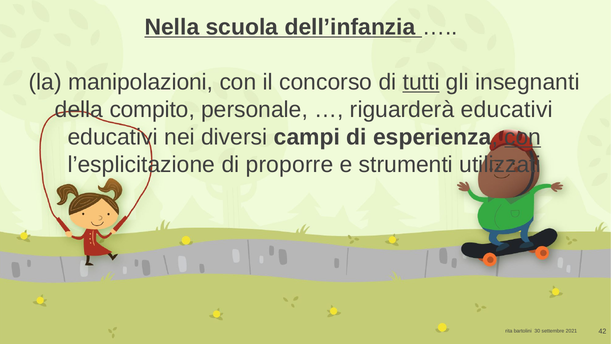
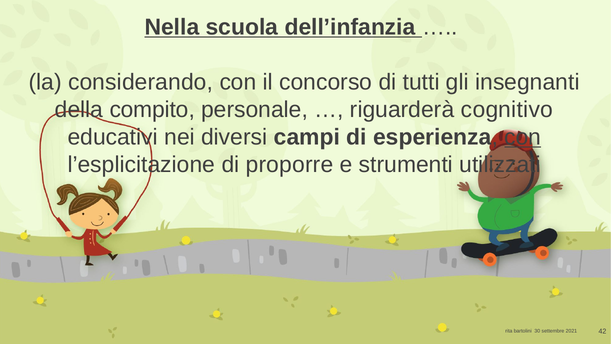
manipolazioni: manipolazioni -> considerando (141, 82)
tutti underline: present -> none (421, 82)
riguarderà educativi: educativi -> cognitivo (507, 110)
